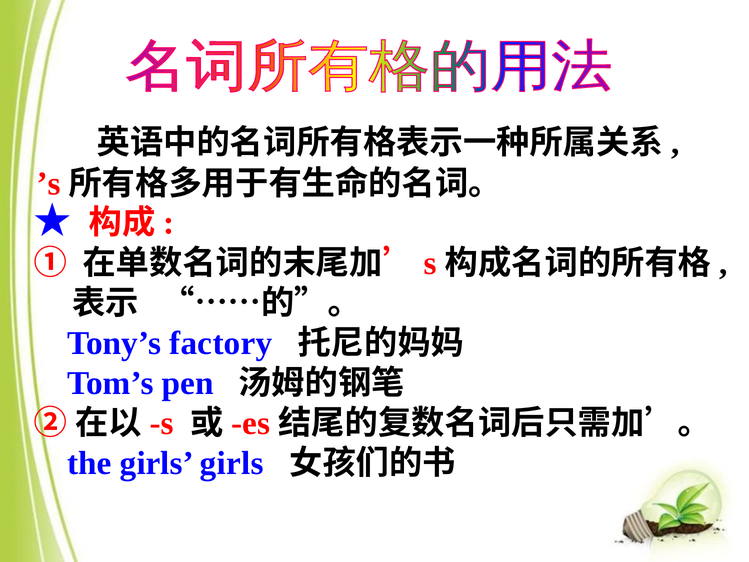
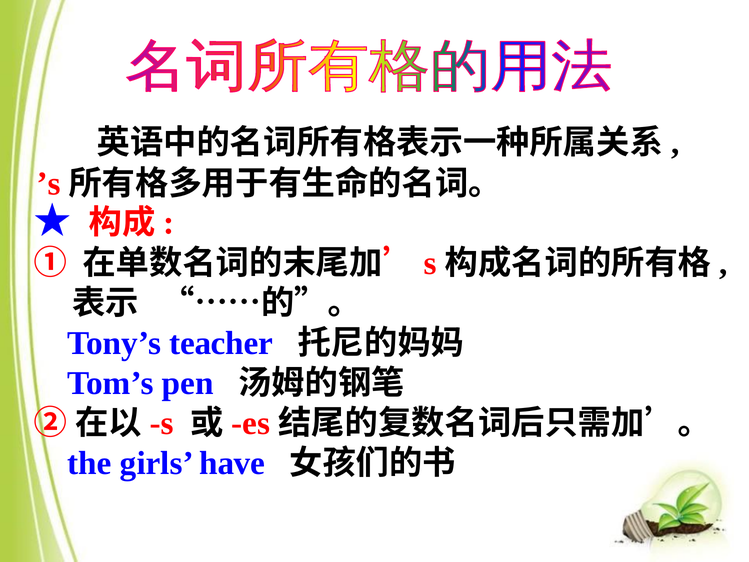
factory: factory -> teacher (221, 343)
girls girls: girls -> have (232, 463)
